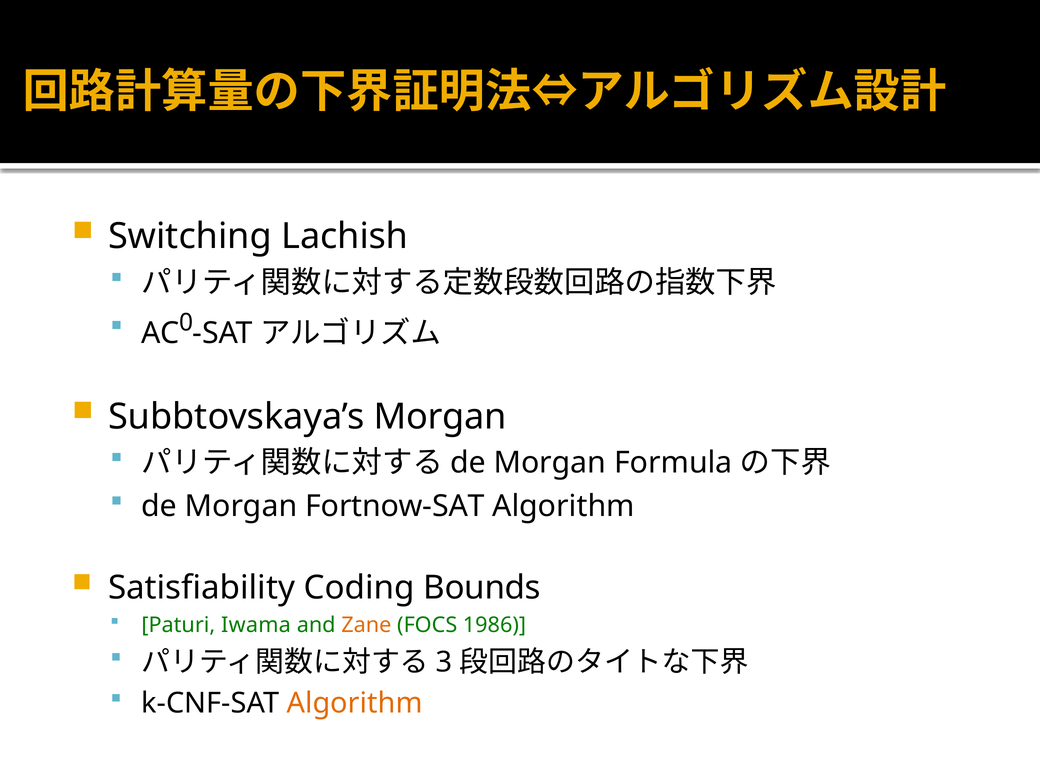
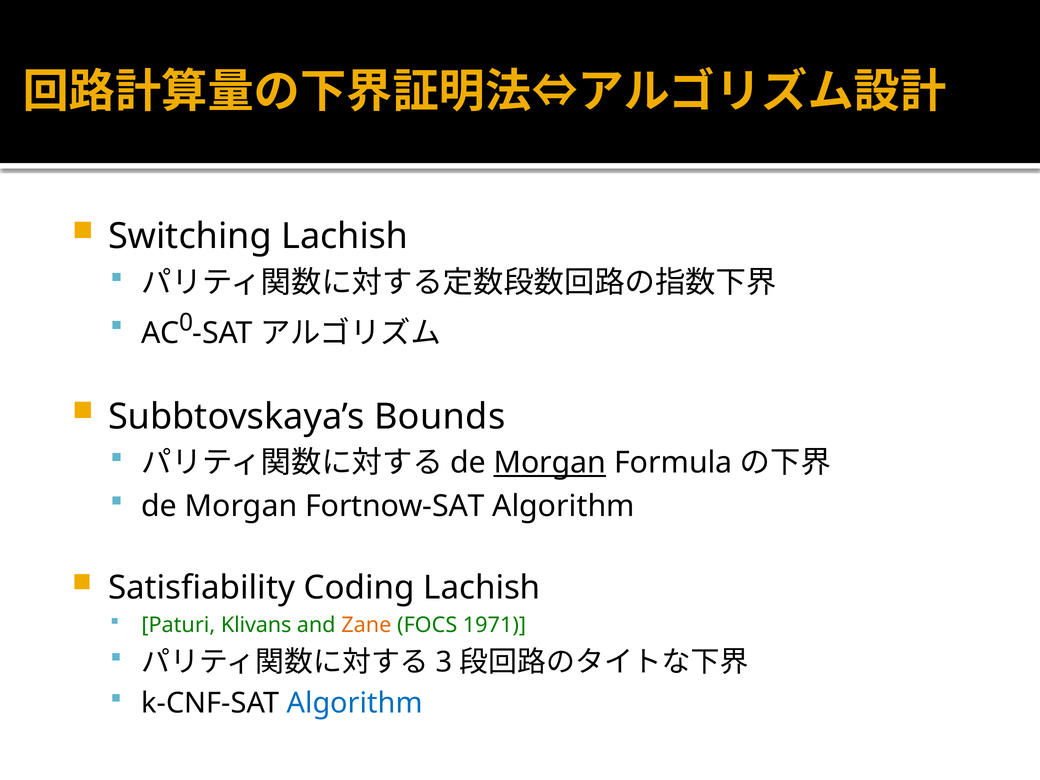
Subbtovskaya’s Morgan: Morgan -> Bounds (440, 417)
Morgan underline: none -> present (550, 463)
Coding Bounds: Bounds -> Lachish (482, 588)
Iwama: Iwama -> Klivans (256, 625)
1986: 1986 -> 1971 (494, 625)
Algorithm colour: orange -> blue (355, 703)
